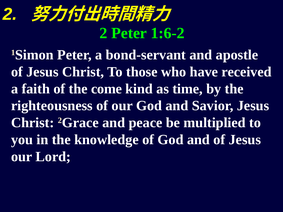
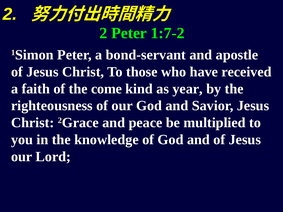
1:6-2: 1:6-2 -> 1:7-2 (168, 33)
time: time -> year (188, 89)
